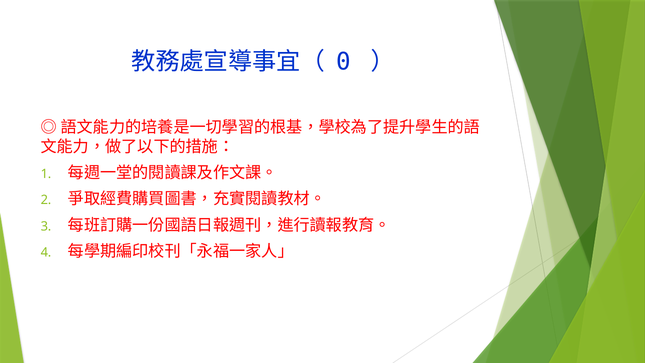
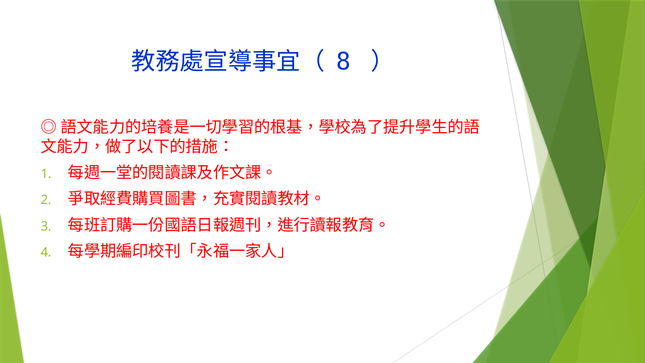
0: 0 -> 8 (343, 62)
